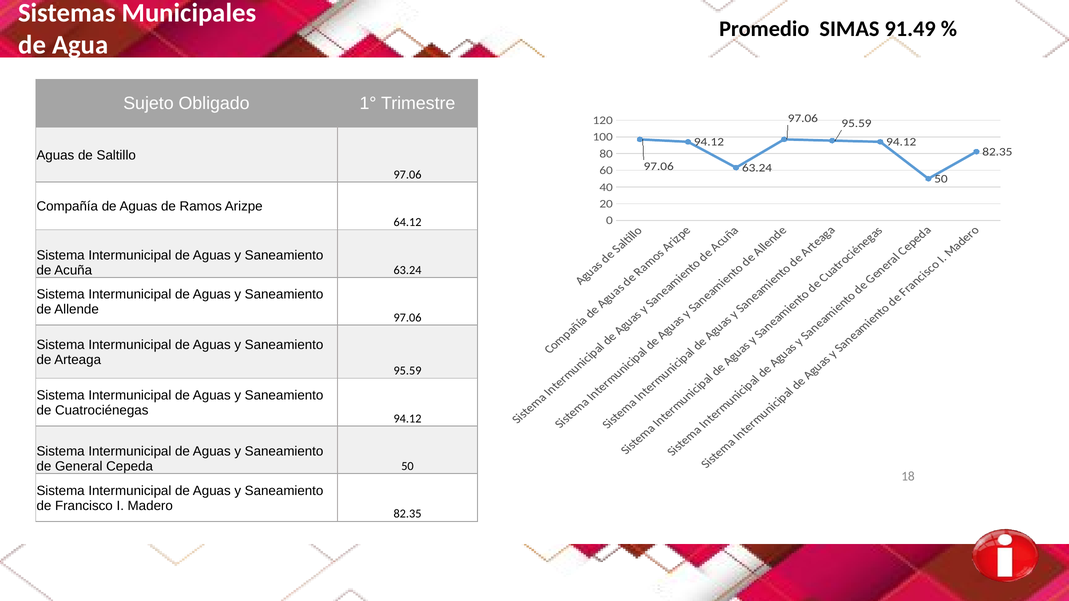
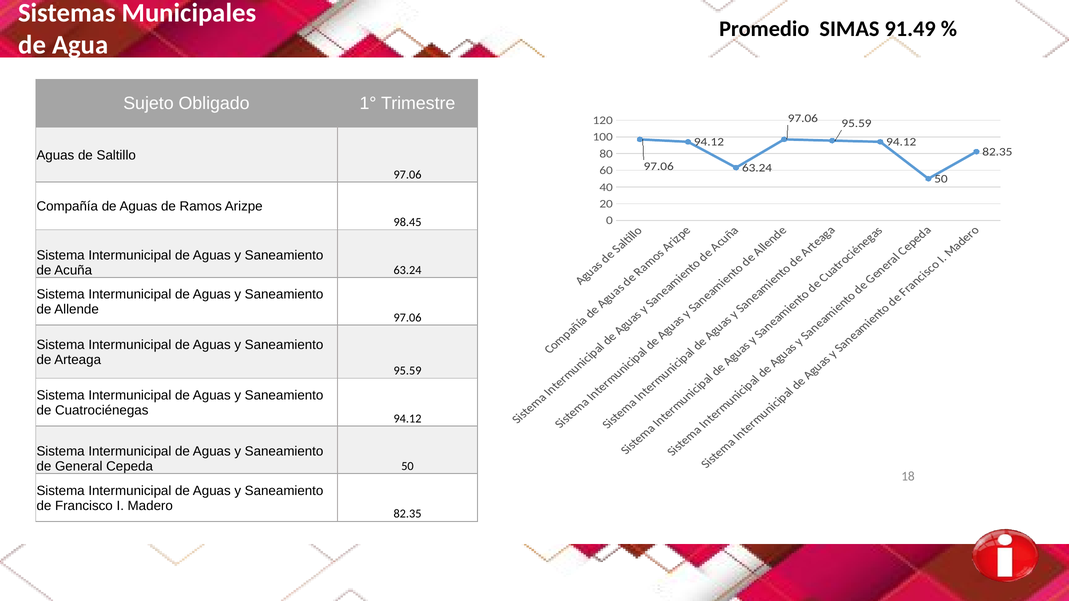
64.12: 64.12 -> 98.45 (408, 222)
